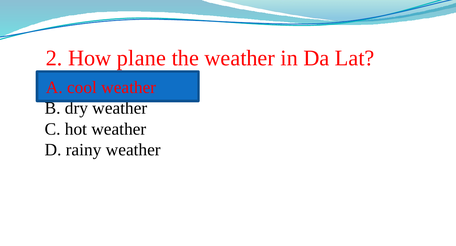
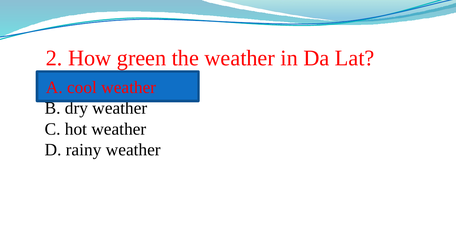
plane: plane -> green (142, 58)
